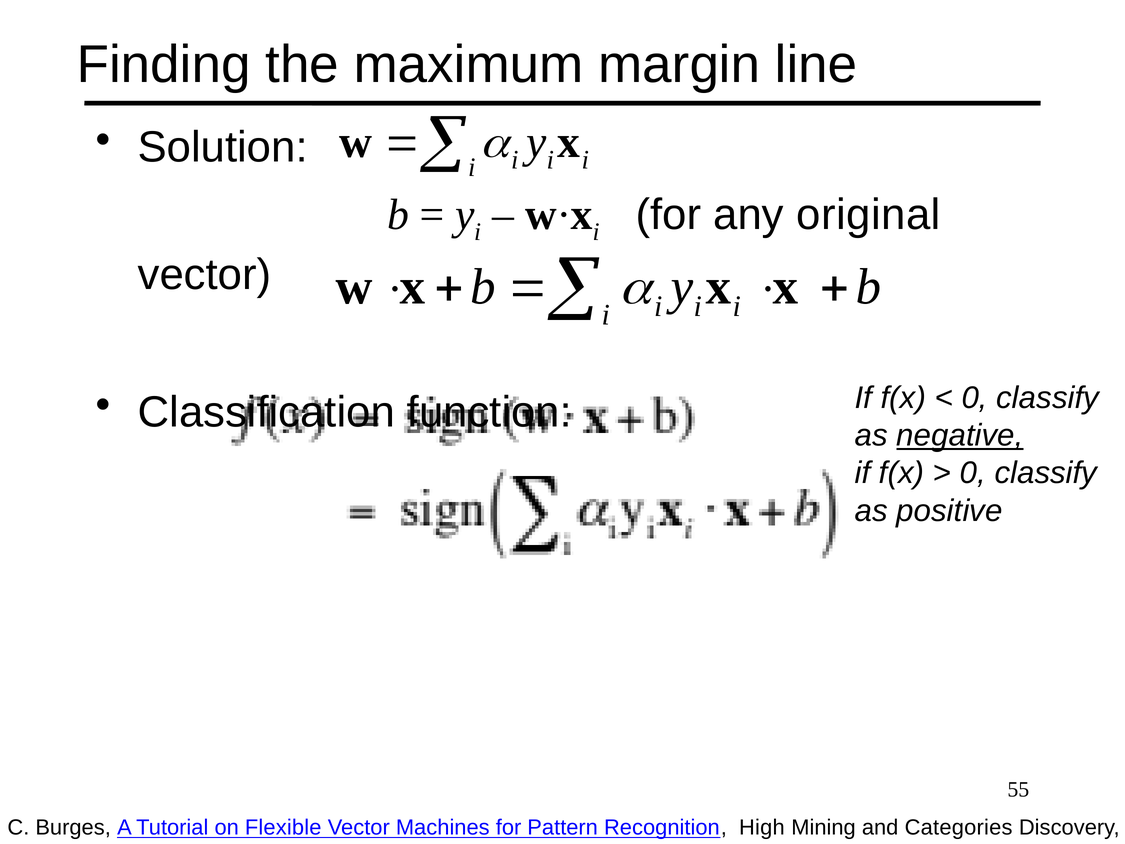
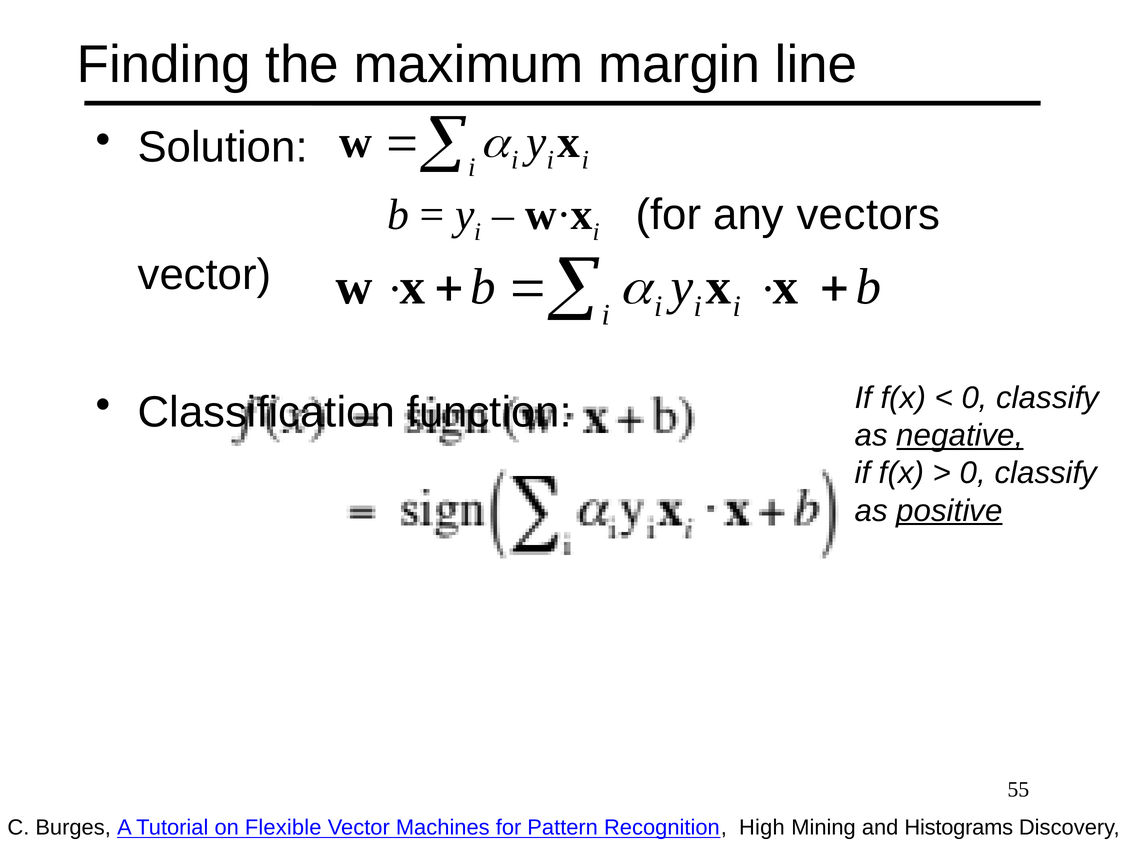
original: original -> vectors (868, 215)
positive underline: none -> present (949, 511)
Categories: Categories -> Histograms (959, 827)
